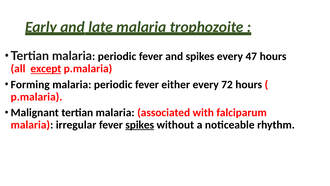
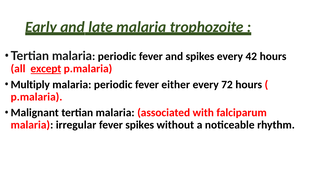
47: 47 -> 42 (251, 56)
Forming: Forming -> Multiply (30, 84)
spikes underline: present -> none (140, 125)
